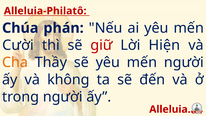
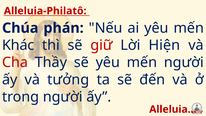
Cười: Cười -> Khác (18, 45)
Cha colour: orange -> red (15, 62)
không: không -> tưởng (68, 80)
